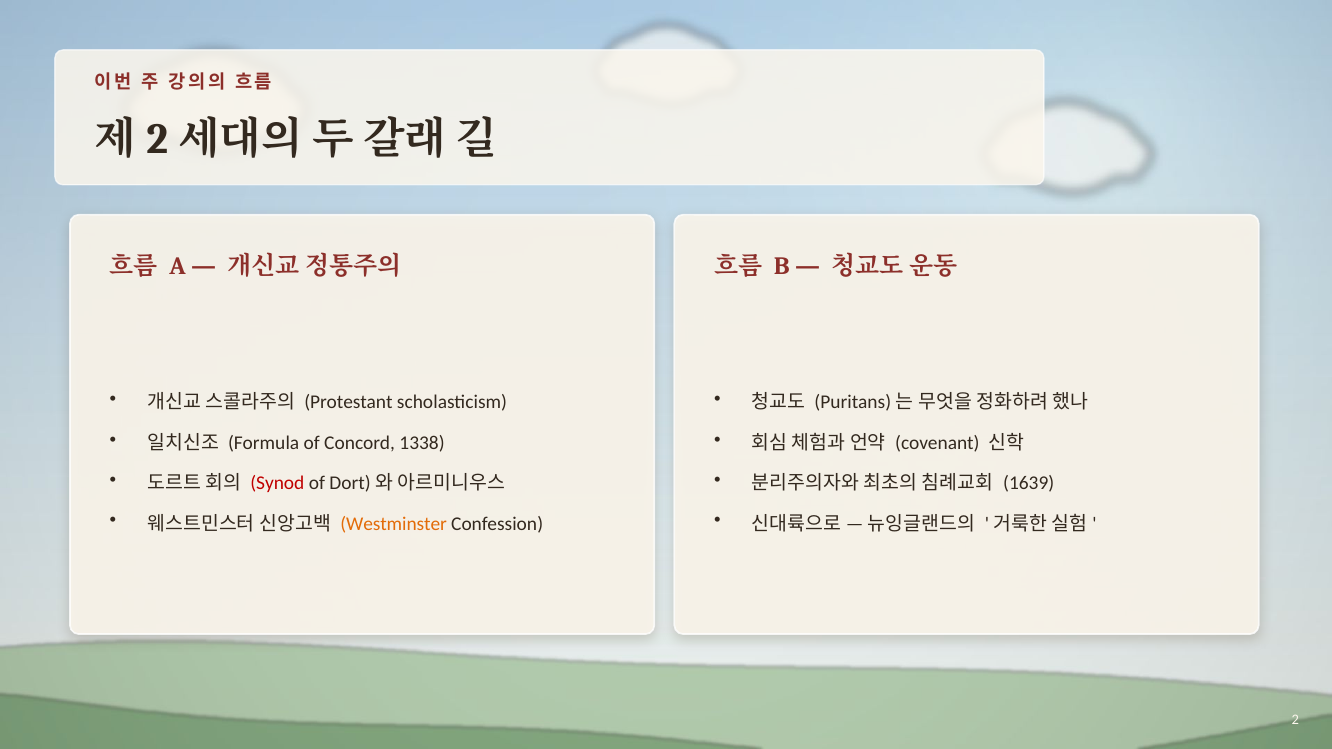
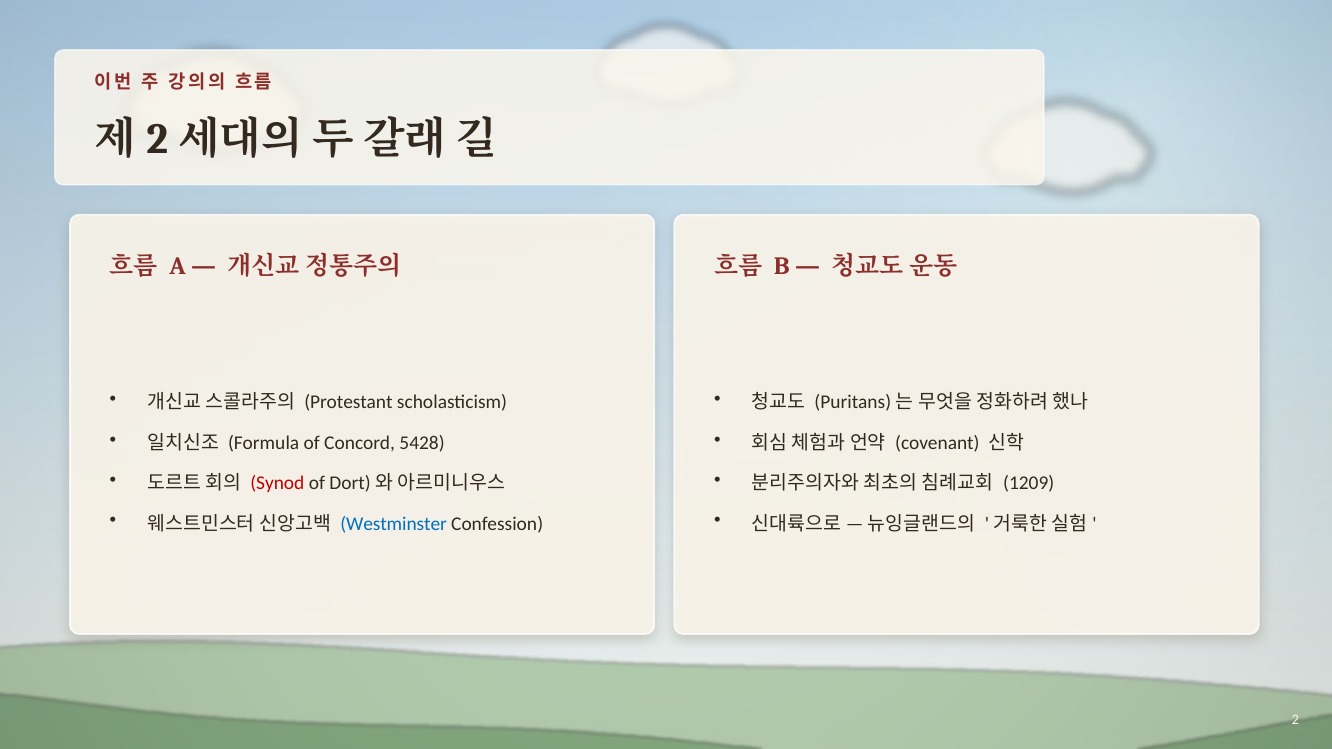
1338: 1338 -> 5428 (422, 443)
1639: 1639 -> 1209 (1029, 483)
Westminster colour: orange -> blue (394, 524)
